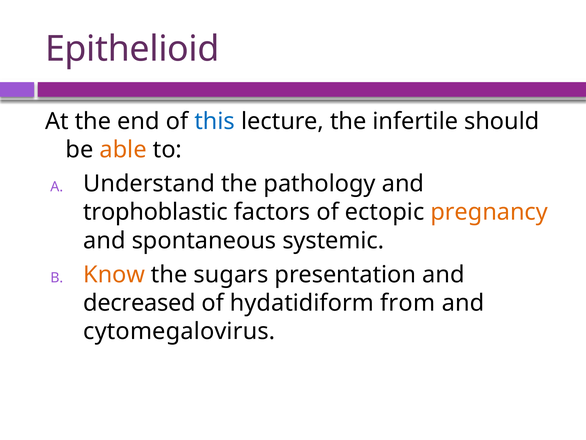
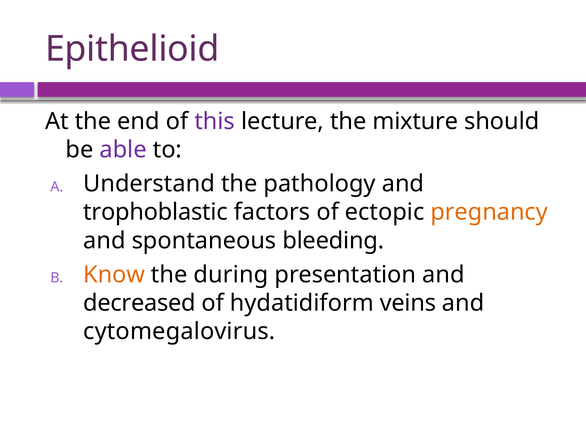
this colour: blue -> purple (215, 121)
infertile: infertile -> mixture (415, 121)
able colour: orange -> purple (123, 150)
systemic: systemic -> bleeding (333, 240)
sugars: sugars -> during (231, 274)
from: from -> veins (408, 303)
